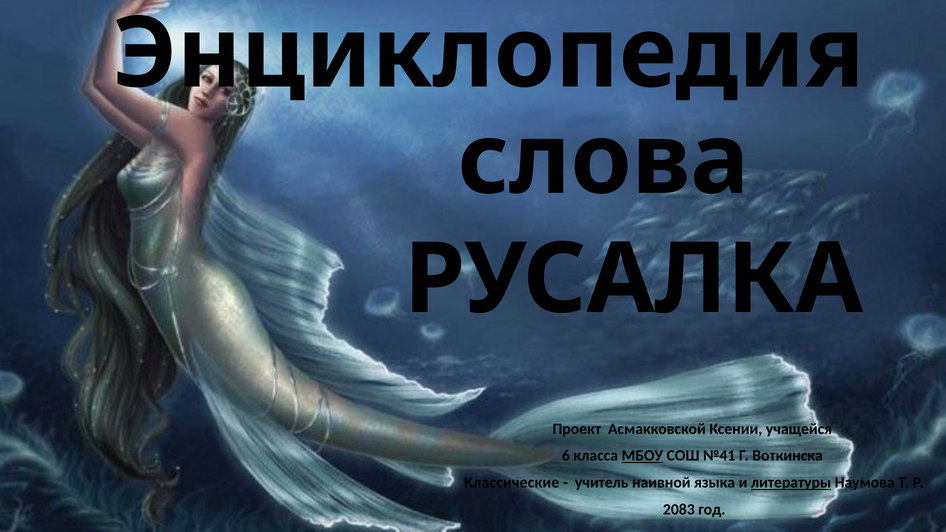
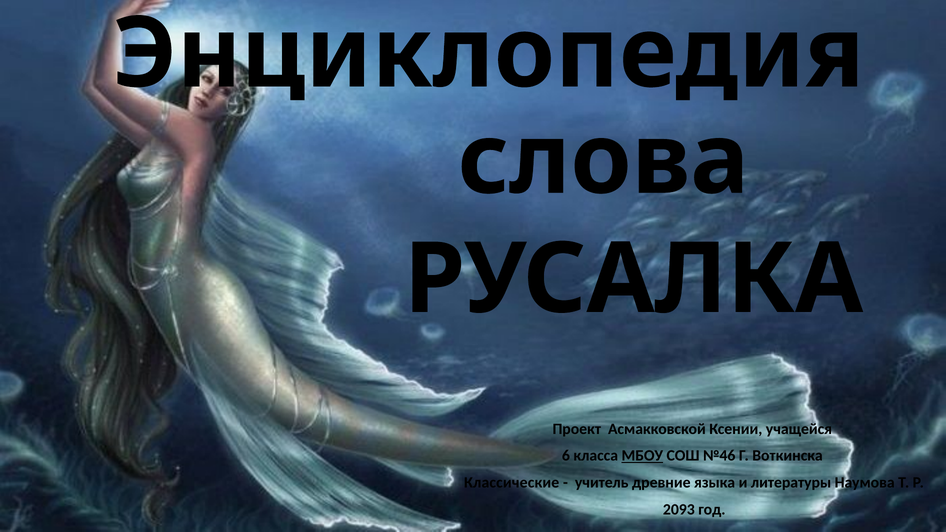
№41: №41 -> №46 (719, 456)
наивной: наивной -> древние (661, 483)
литературы underline: present -> none (791, 483)
2083: 2083 -> 2093 (679, 509)
